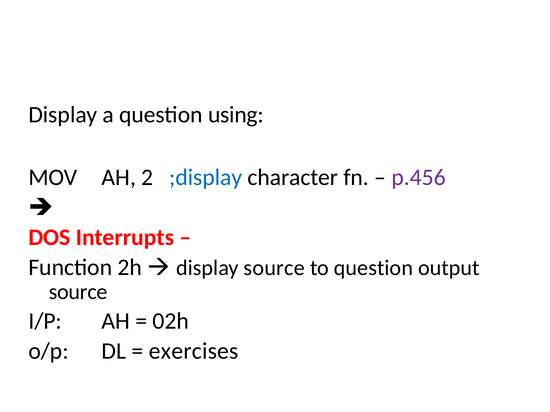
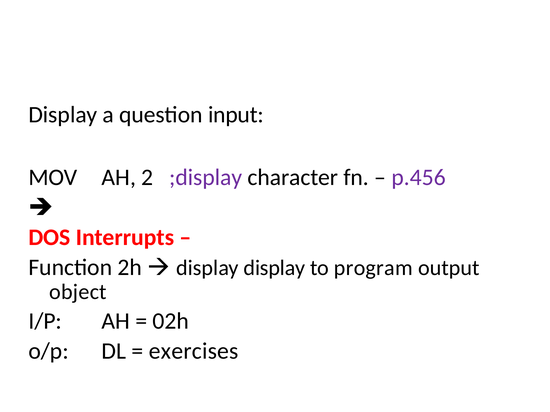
using: using -> input (236, 115)
;display colour: blue -> purple (206, 178)
display source: source -> display (274, 268)
to question: question -> program (373, 268)
source: source -> object (78, 292)
